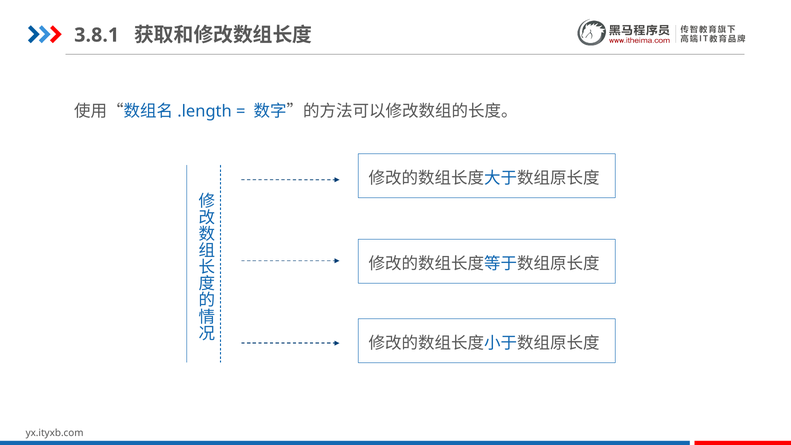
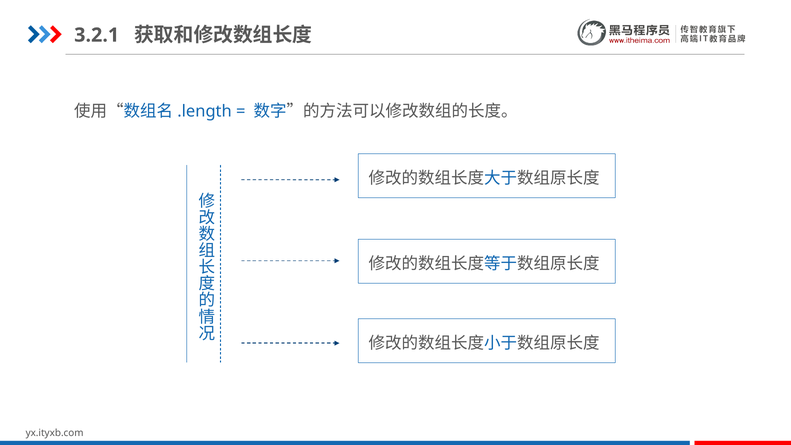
3.8.1: 3.8.1 -> 3.2.1 (97, 35)
